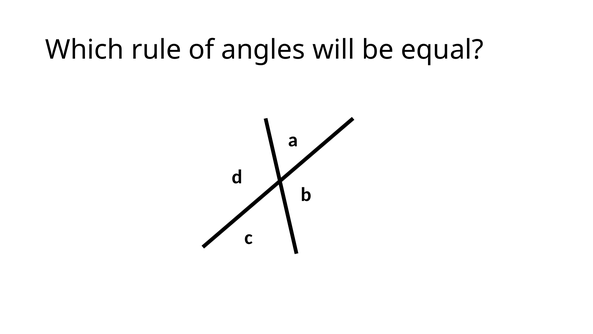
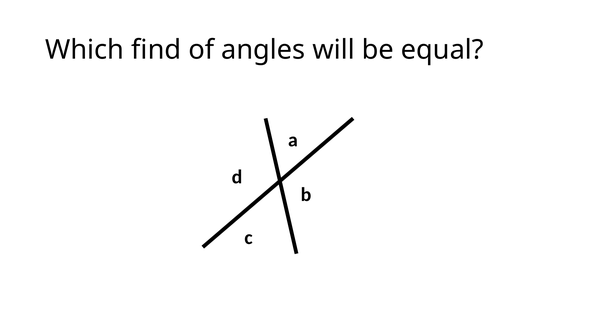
rule: rule -> find (156, 50)
